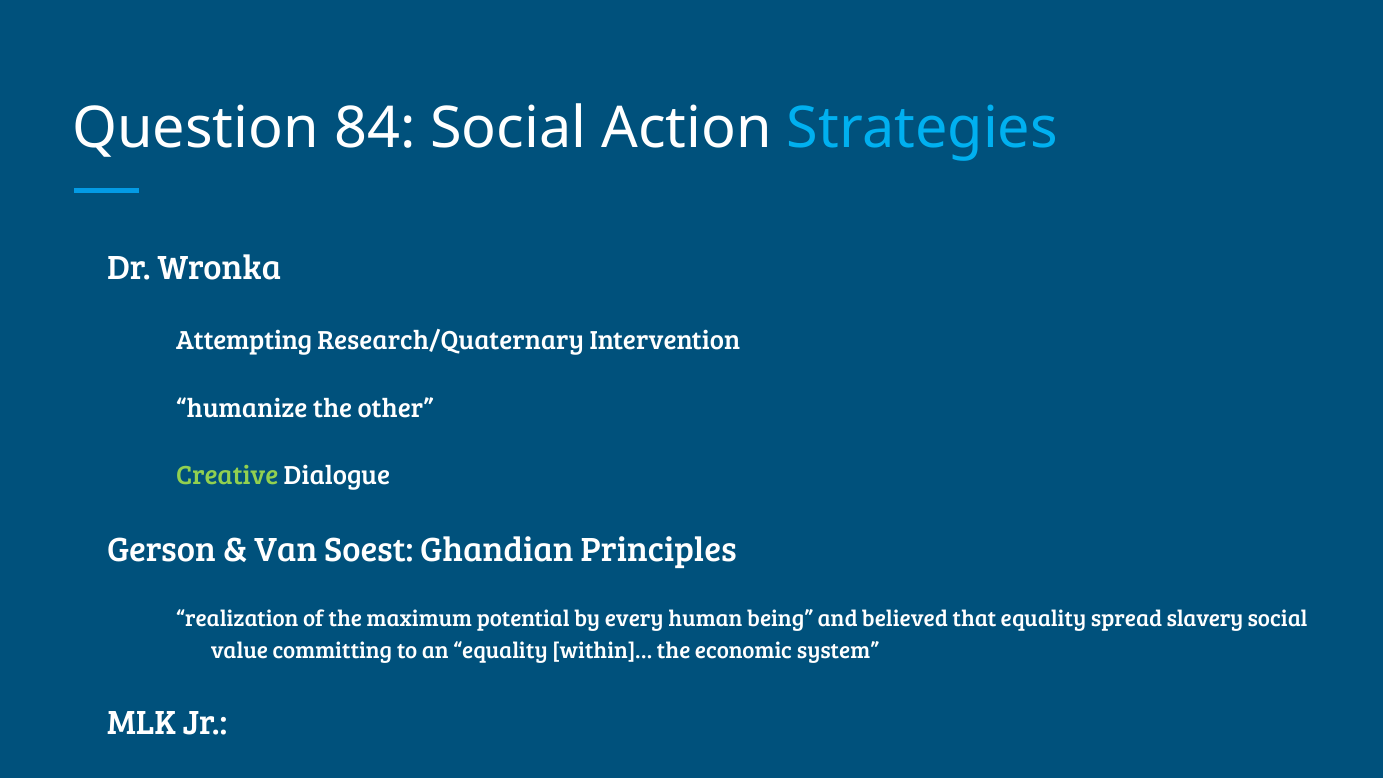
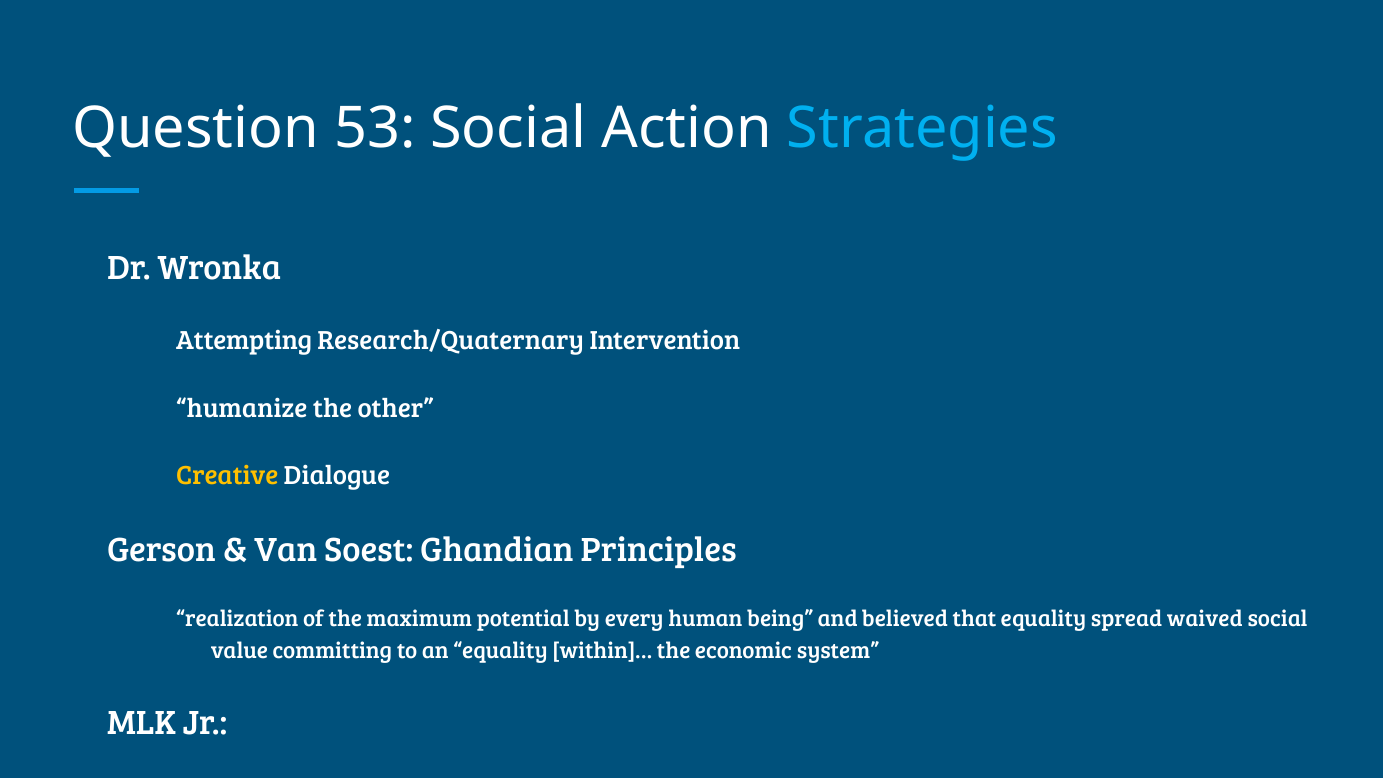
84: 84 -> 53 (375, 129)
Creative colour: light green -> yellow (227, 476)
slavery: slavery -> waived (1205, 619)
